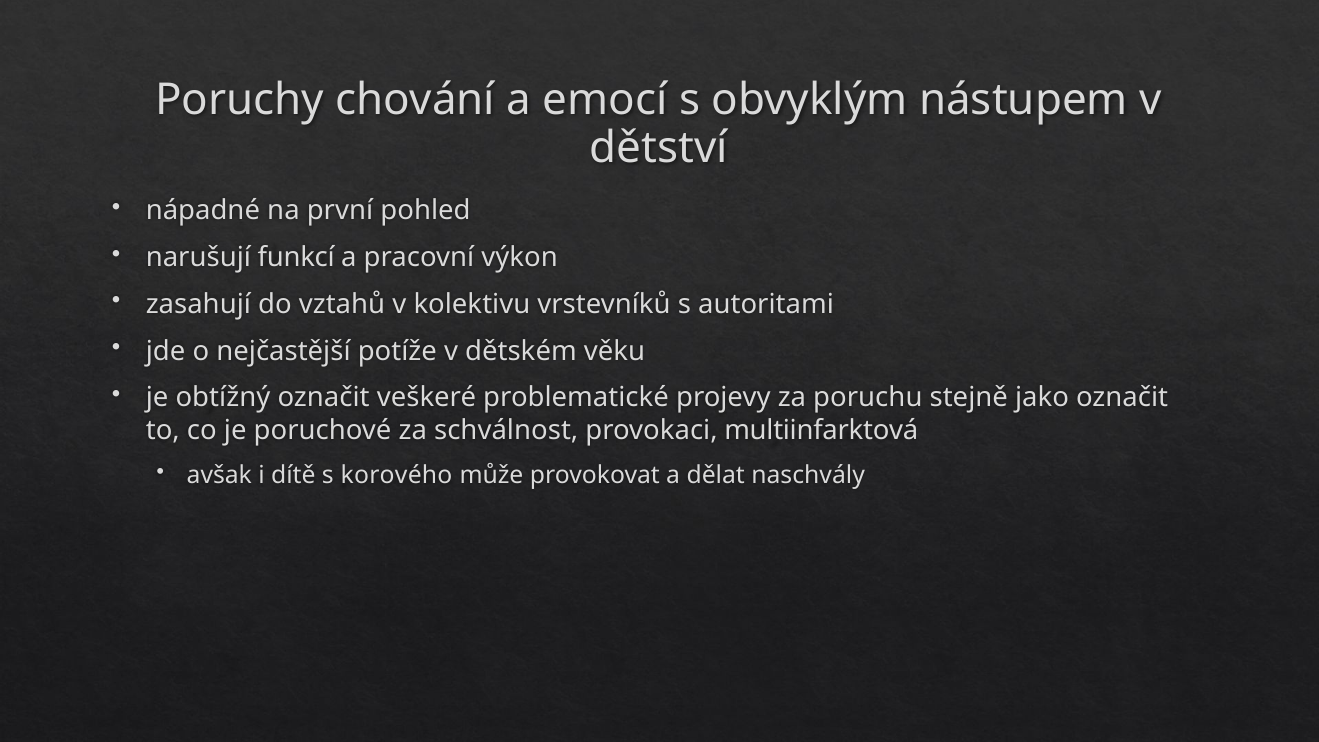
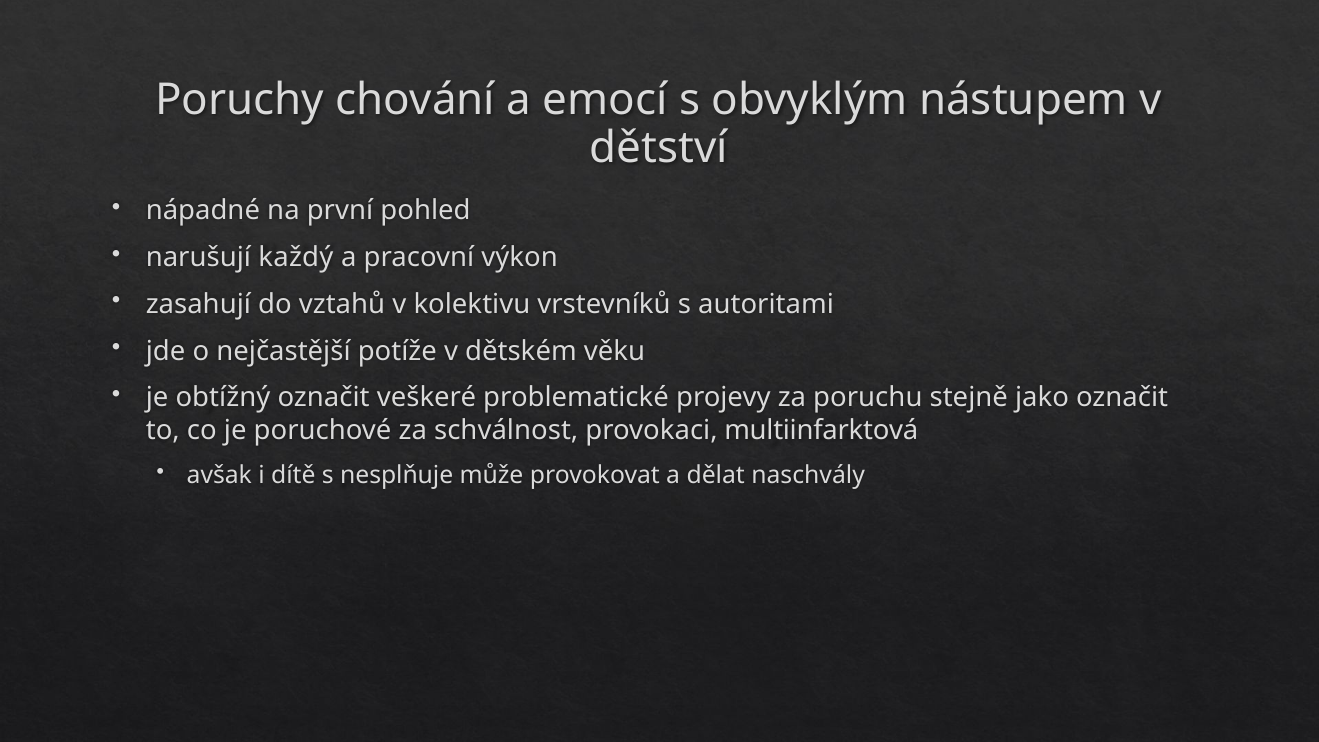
funkcí: funkcí -> každý (296, 258)
korového: korového -> nesplňuje (397, 475)
